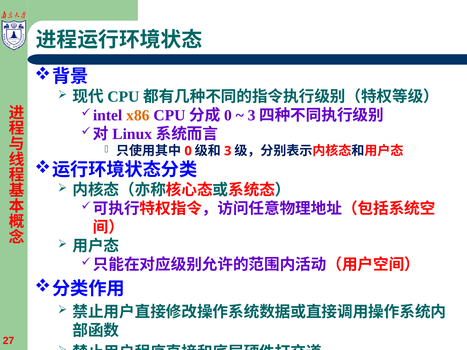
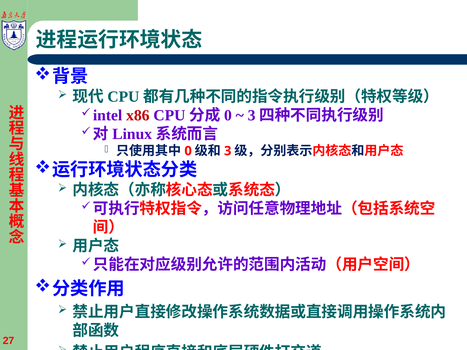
x86 colour: orange -> red (138, 115)
